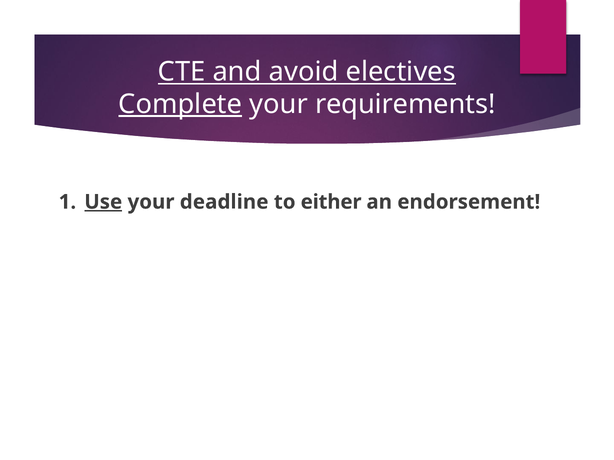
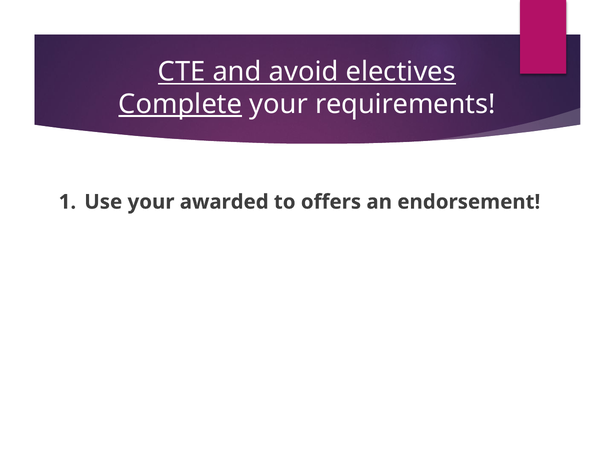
Use underline: present -> none (103, 202)
deadline: deadline -> awarded (224, 202)
either: either -> offers (331, 202)
